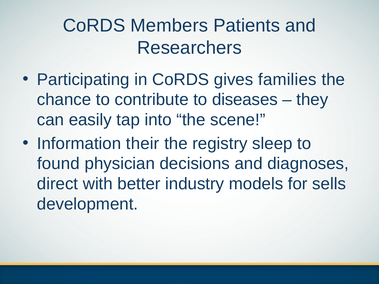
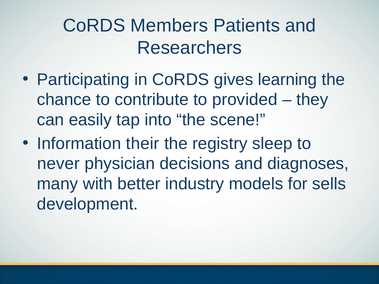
families: families -> learning (287, 80)
diseases: diseases -> provided (245, 100)
found: found -> never (58, 164)
direct: direct -> many (58, 184)
